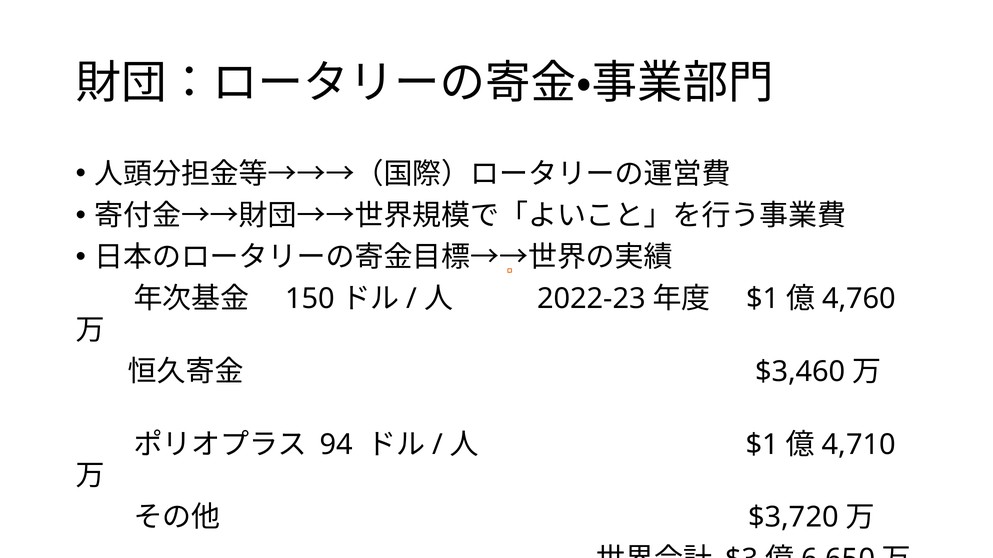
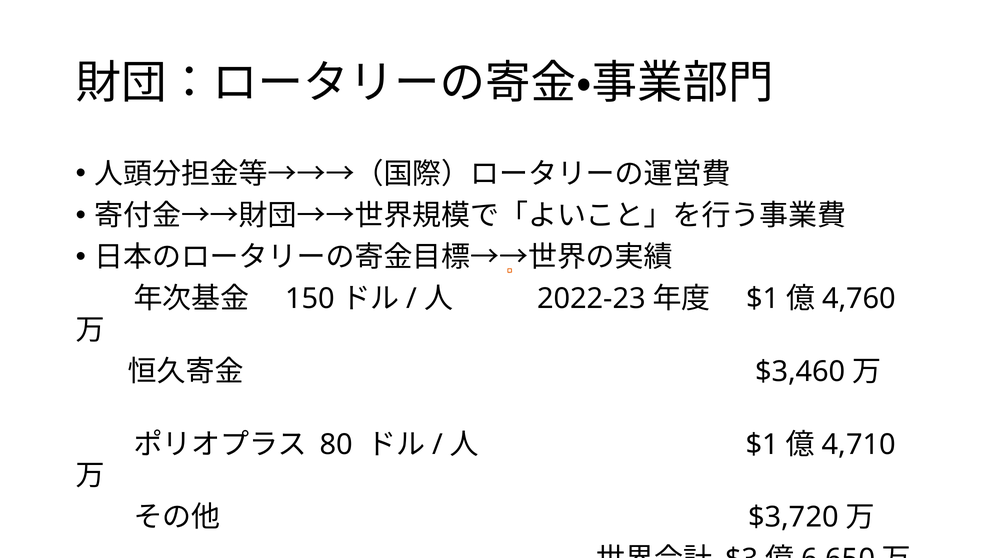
94: 94 -> 80 (336, 445)
